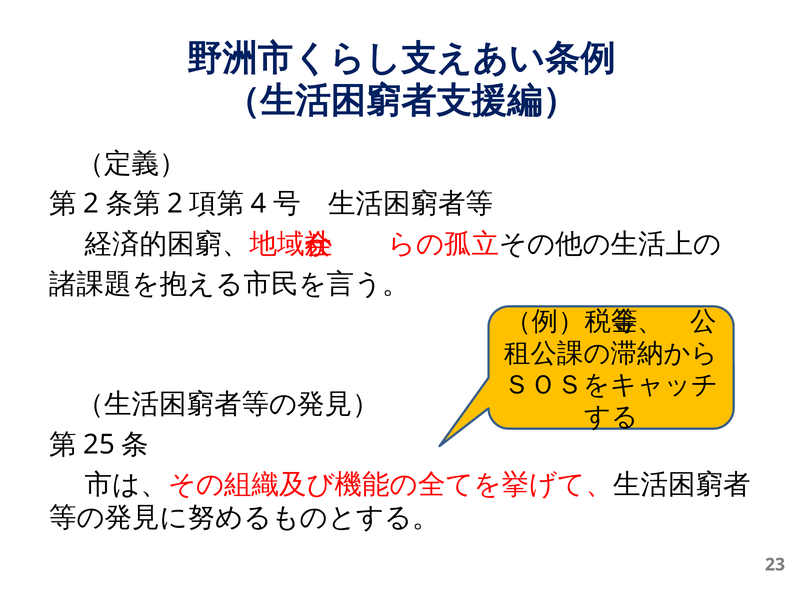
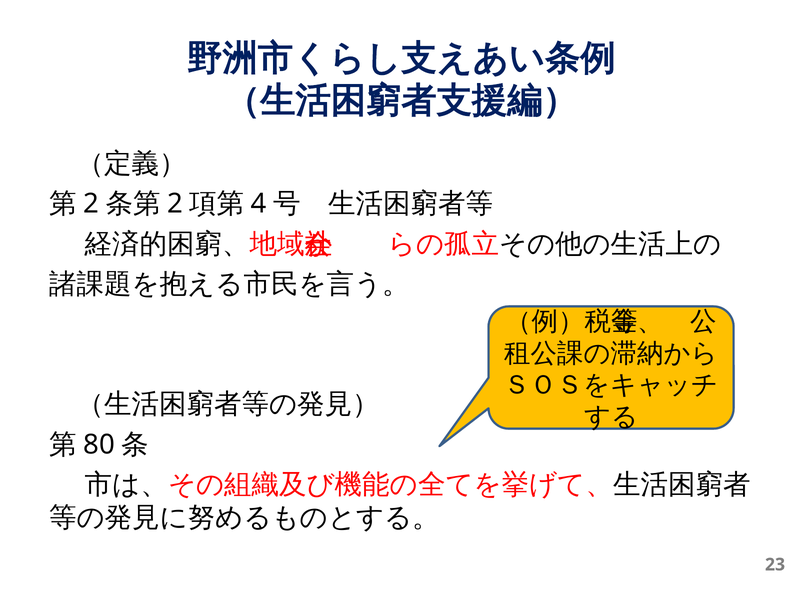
25: 25 -> 80 (99, 444)
